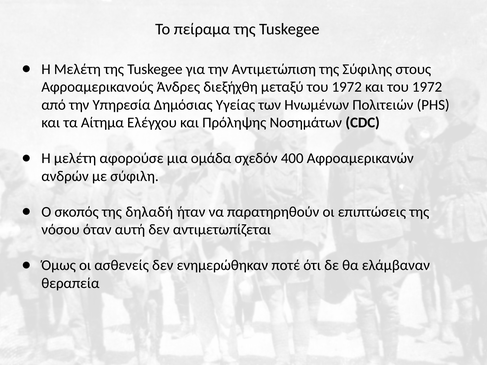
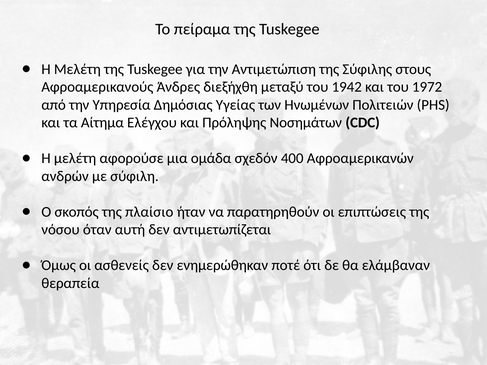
μεταξύ του 1972: 1972 -> 1942 (347, 87)
δηλαδή: δηλαδή -> πλαίσιο (149, 212)
